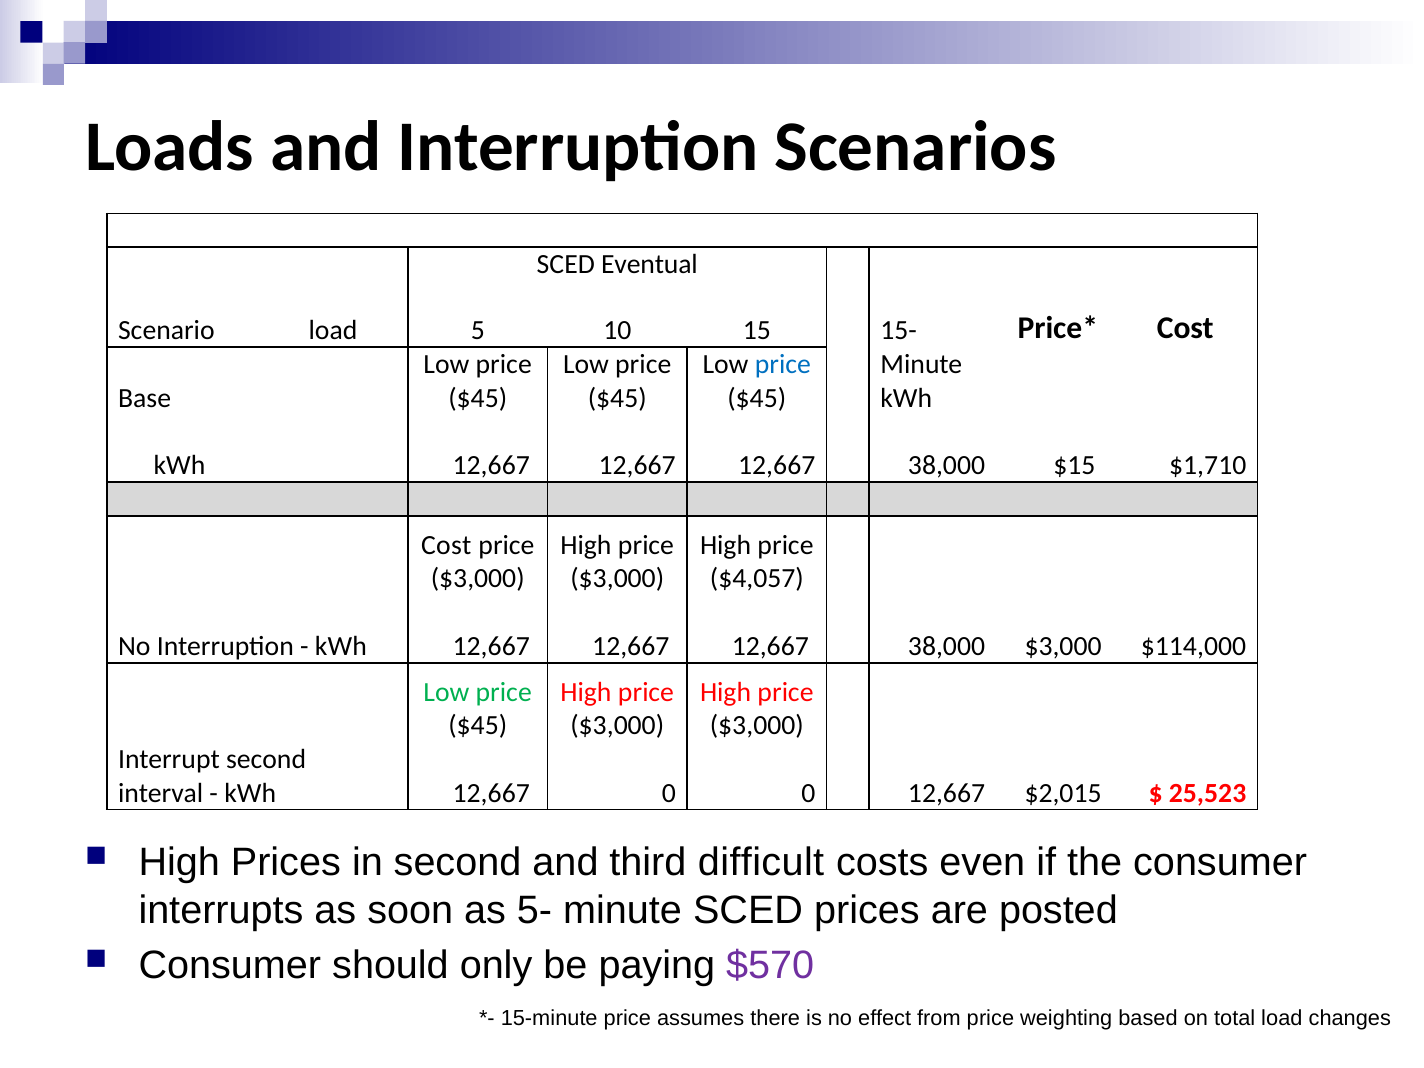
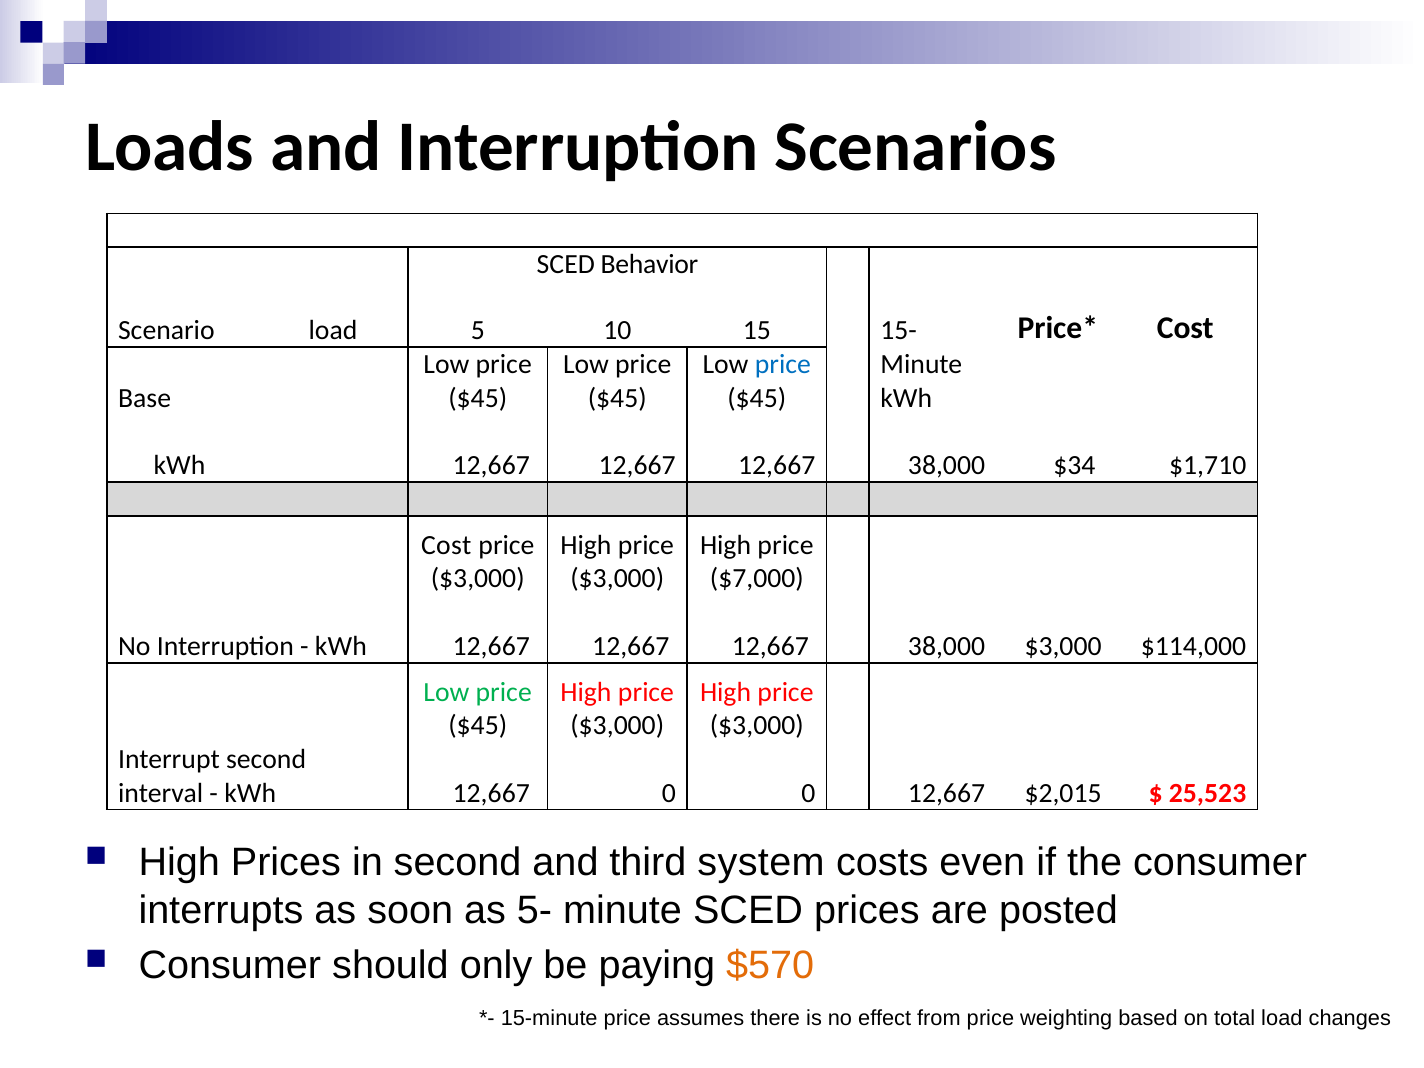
Eventual: Eventual -> Behavior (650, 264)
$15: $15 -> $34 (1074, 465)
$4,057: $4,057 -> $7,000 (757, 579)
difficult: difficult -> system (761, 863)
$570 colour: purple -> orange (770, 965)
